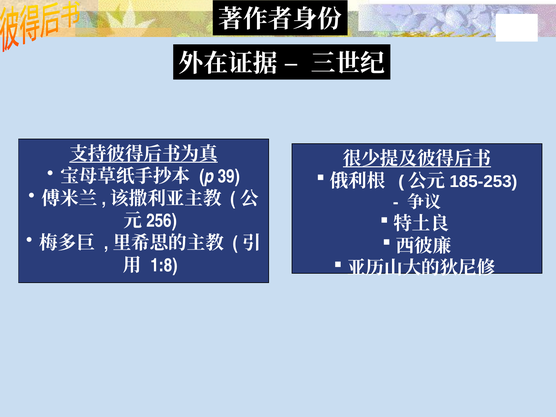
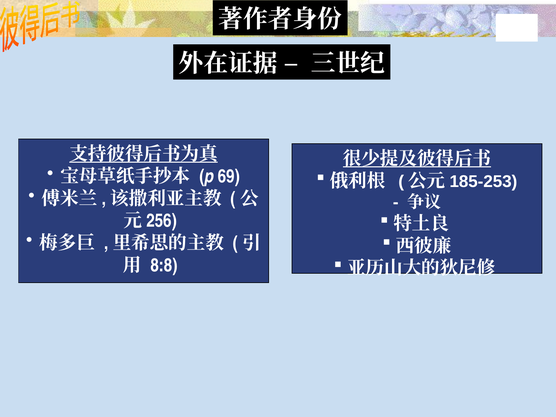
39: 39 -> 69 (229, 176)
1:8: 1:8 -> 8:8 (164, 265)
